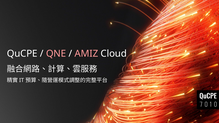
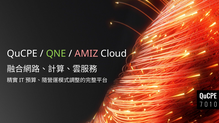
QNE colour: pink -> light green (56, 54)
